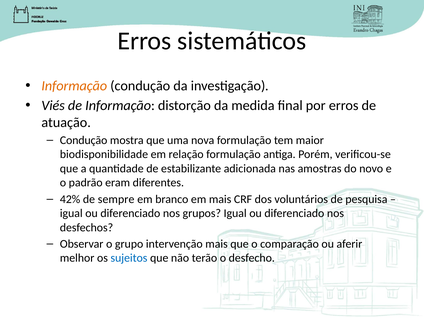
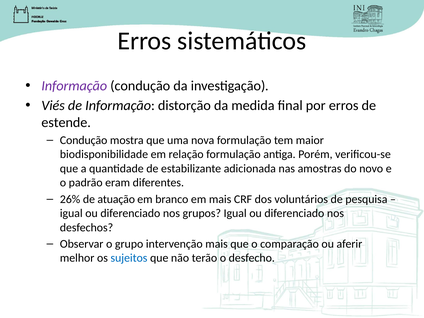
Informação colour: orange -> purple (74, 86)
atuação: atuação -> estende (66, 123)
42%: 42% -> 26% (70, 199)
sempre: sempre -> atuação (116, 199)
